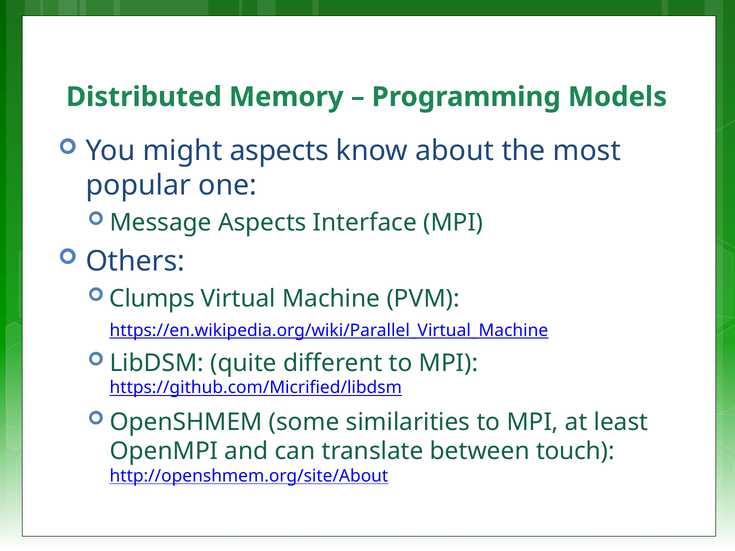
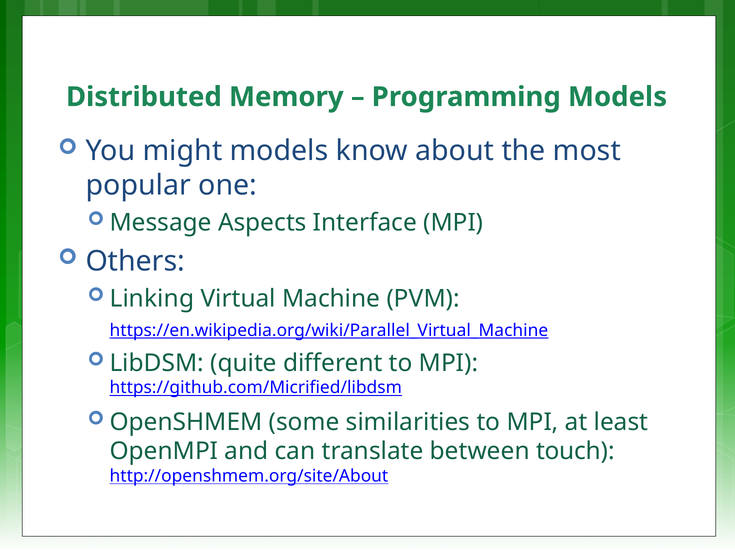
might aspects: aspects -> models (279, 151)
Clumps: Clumps -> Linking (152, 299)
